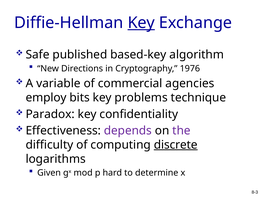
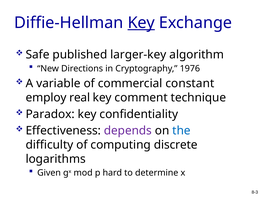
based-key: based-key -> larger-key (138, 54)
agencies: agencies -> constant (190, 83)
bits: bits -> real (80, 97)
problems: problems -> comment (141, 97)
the colour: purple -> blue (181, 130)
discrete underline: present -> none (176, 145)
